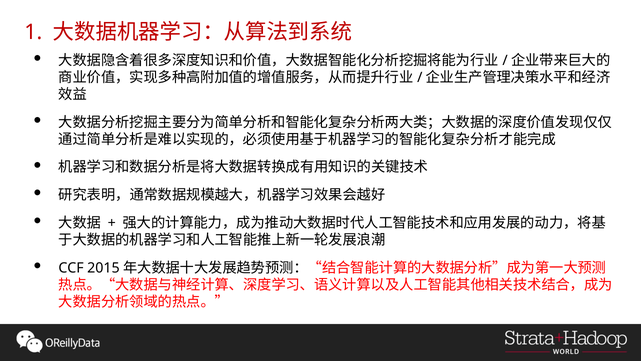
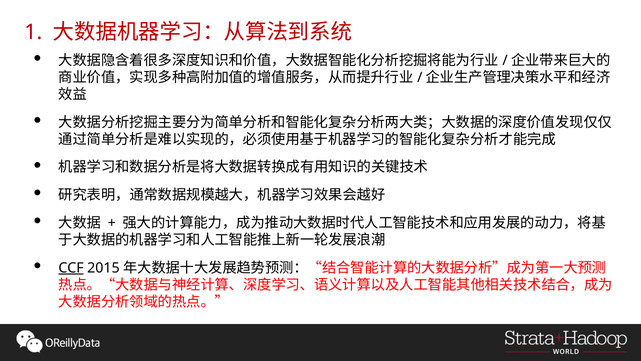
CCF underline: none -> present (71, 268)
